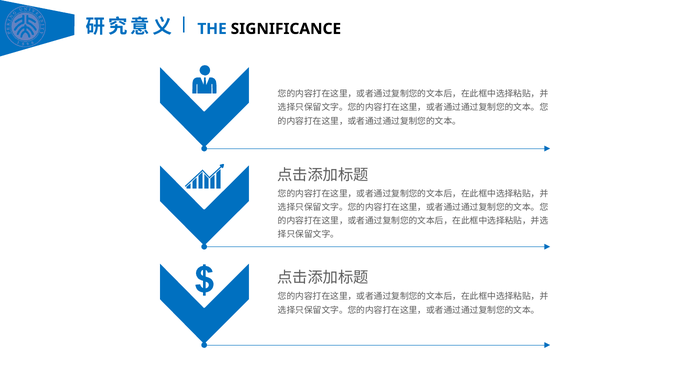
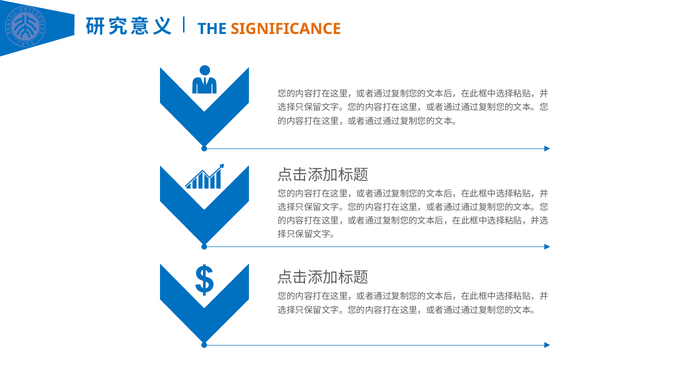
SIGNIFICANCE colour: black -> orange (286, 29)
